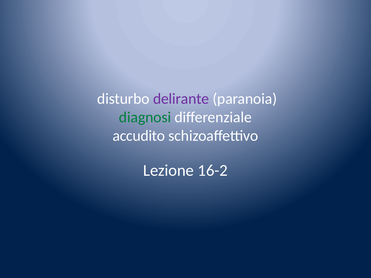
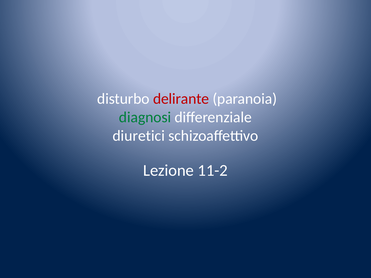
delirante colour: purple -> red (181, 99)
accudito: accudito -> diuretici (139, 136)
16-2: 16-2 -> 11-2 (213, 171)
